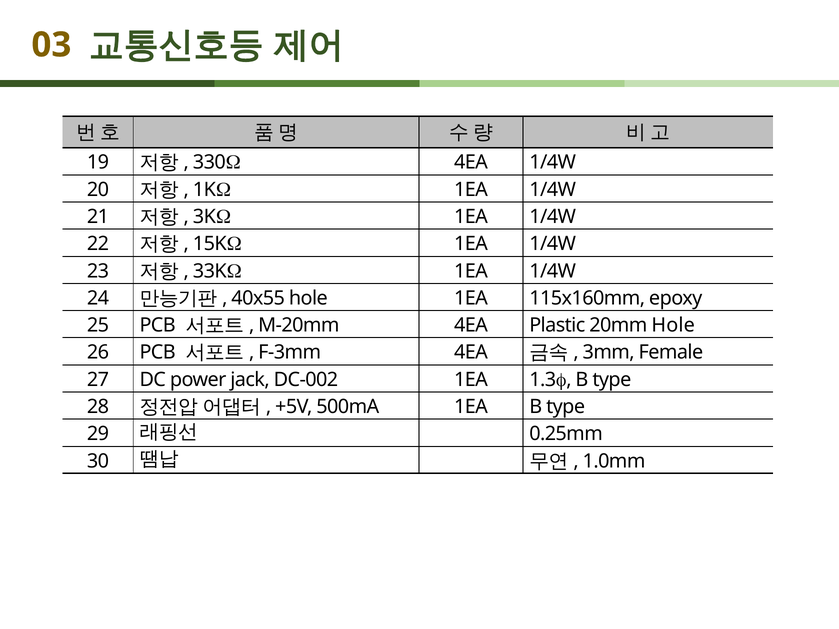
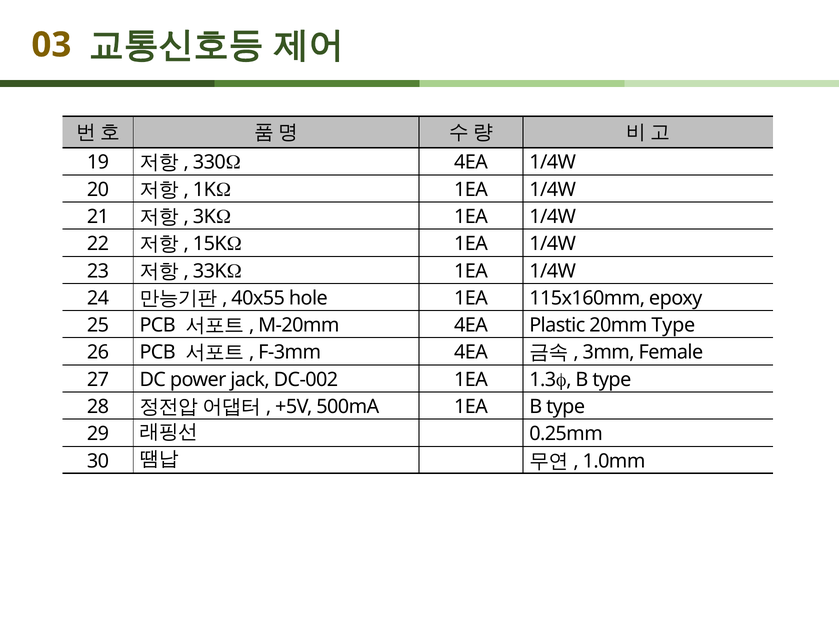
20mm Hole: Hole -> Type (673, 325)
